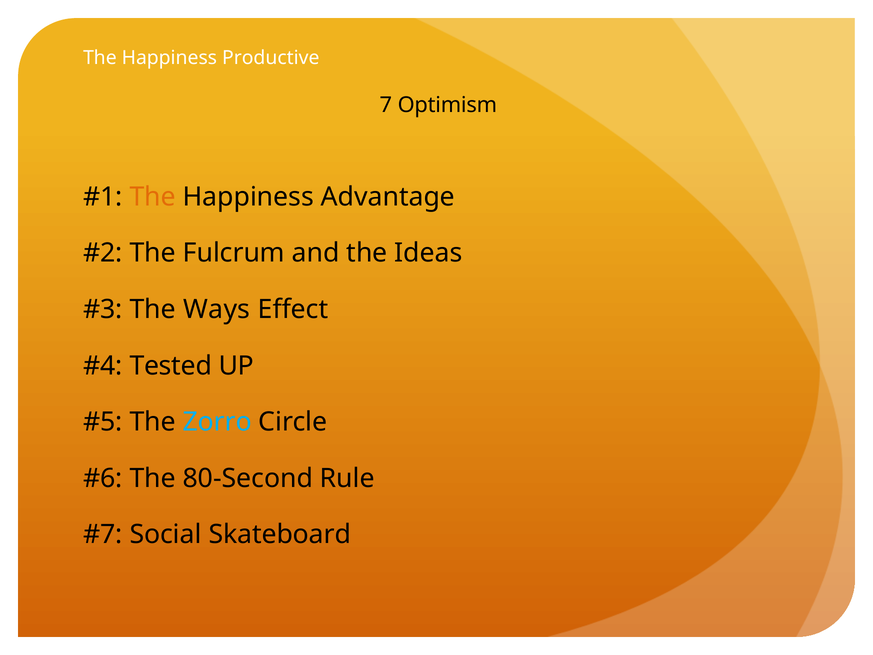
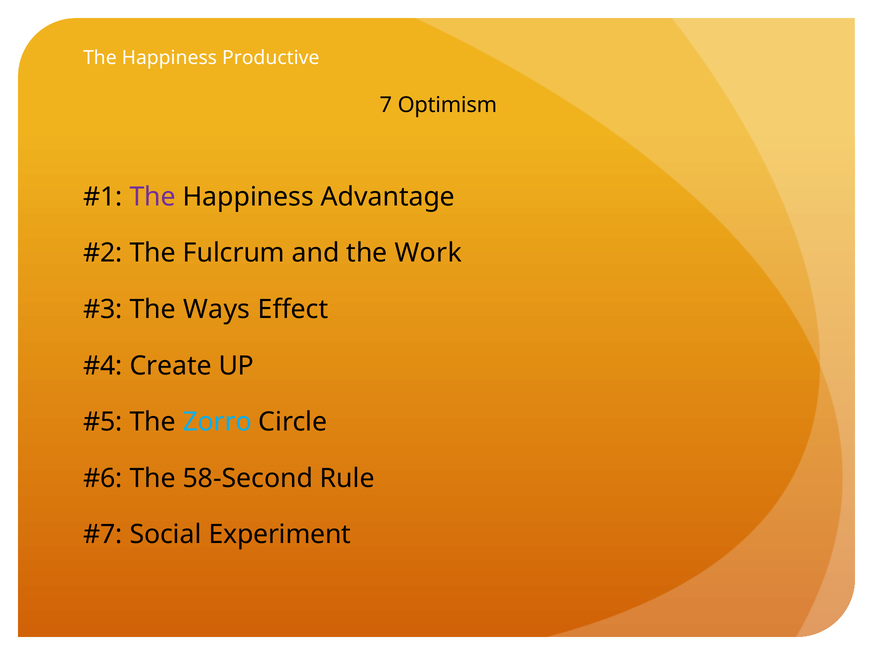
The colour: orange -> purple (153, 197)
Ideas: Ideas -> Work (428, 253)
Tested: Tested -> Create (171, 366)
80-Second: 80-Second -> 58-Second (248, 478)
Skateboard: Skateboard -> Experiment (280, 534)
